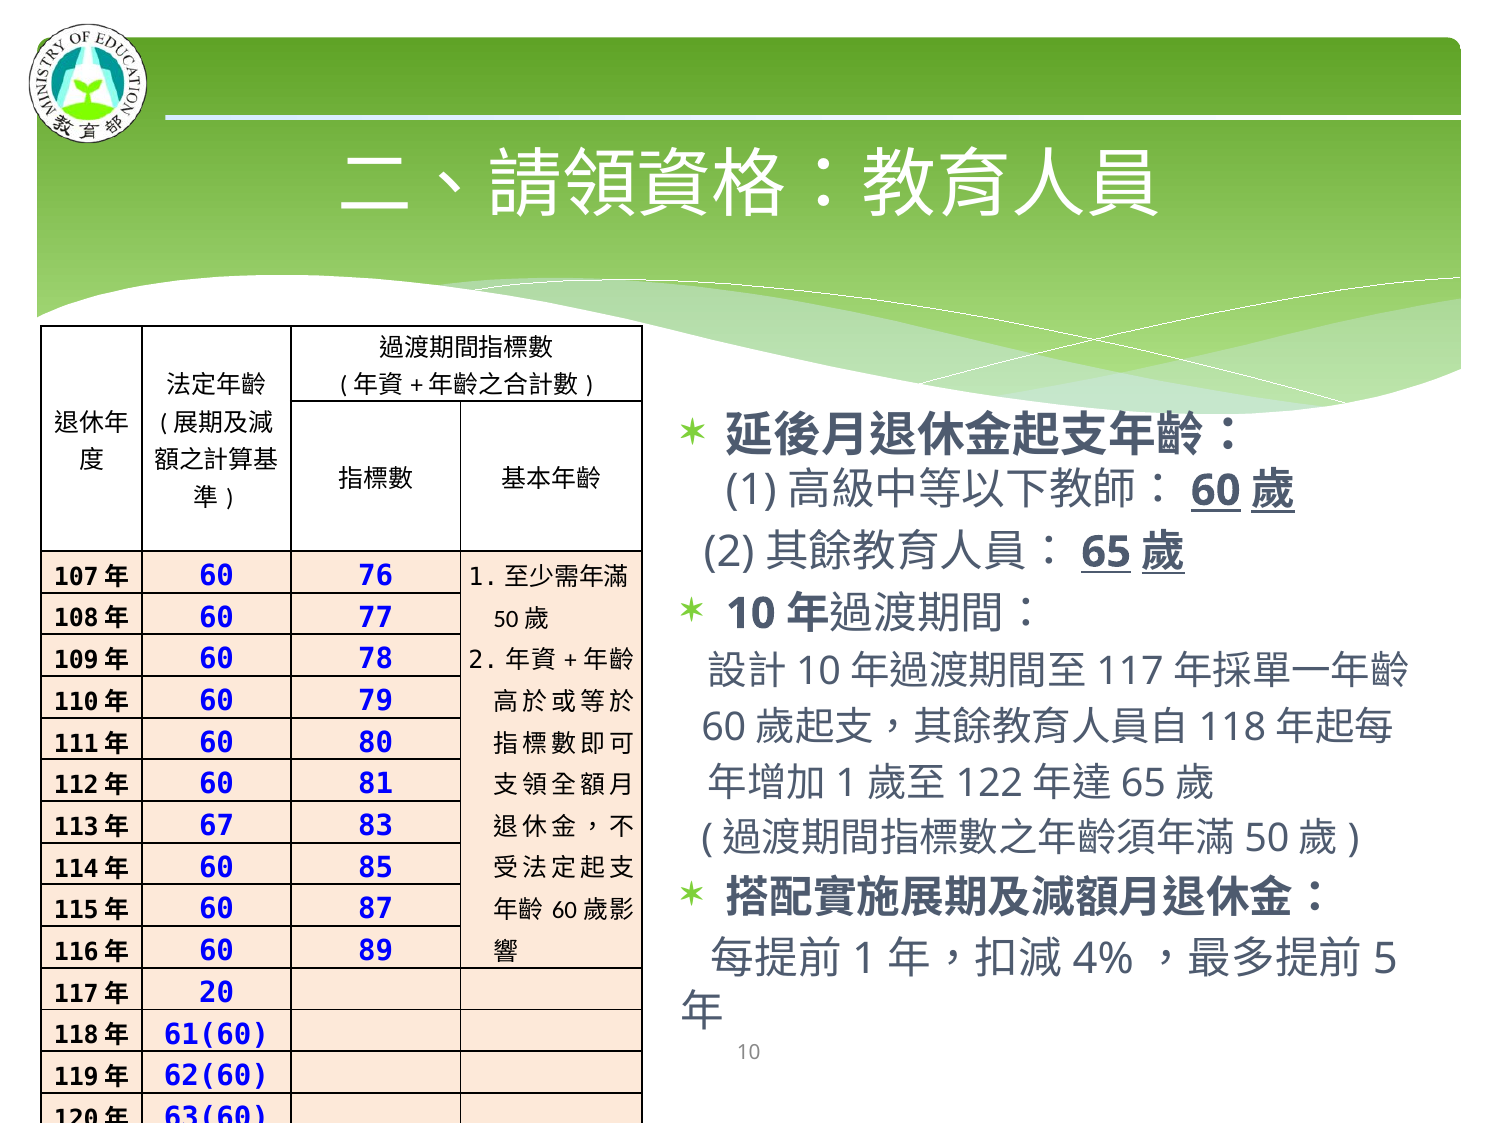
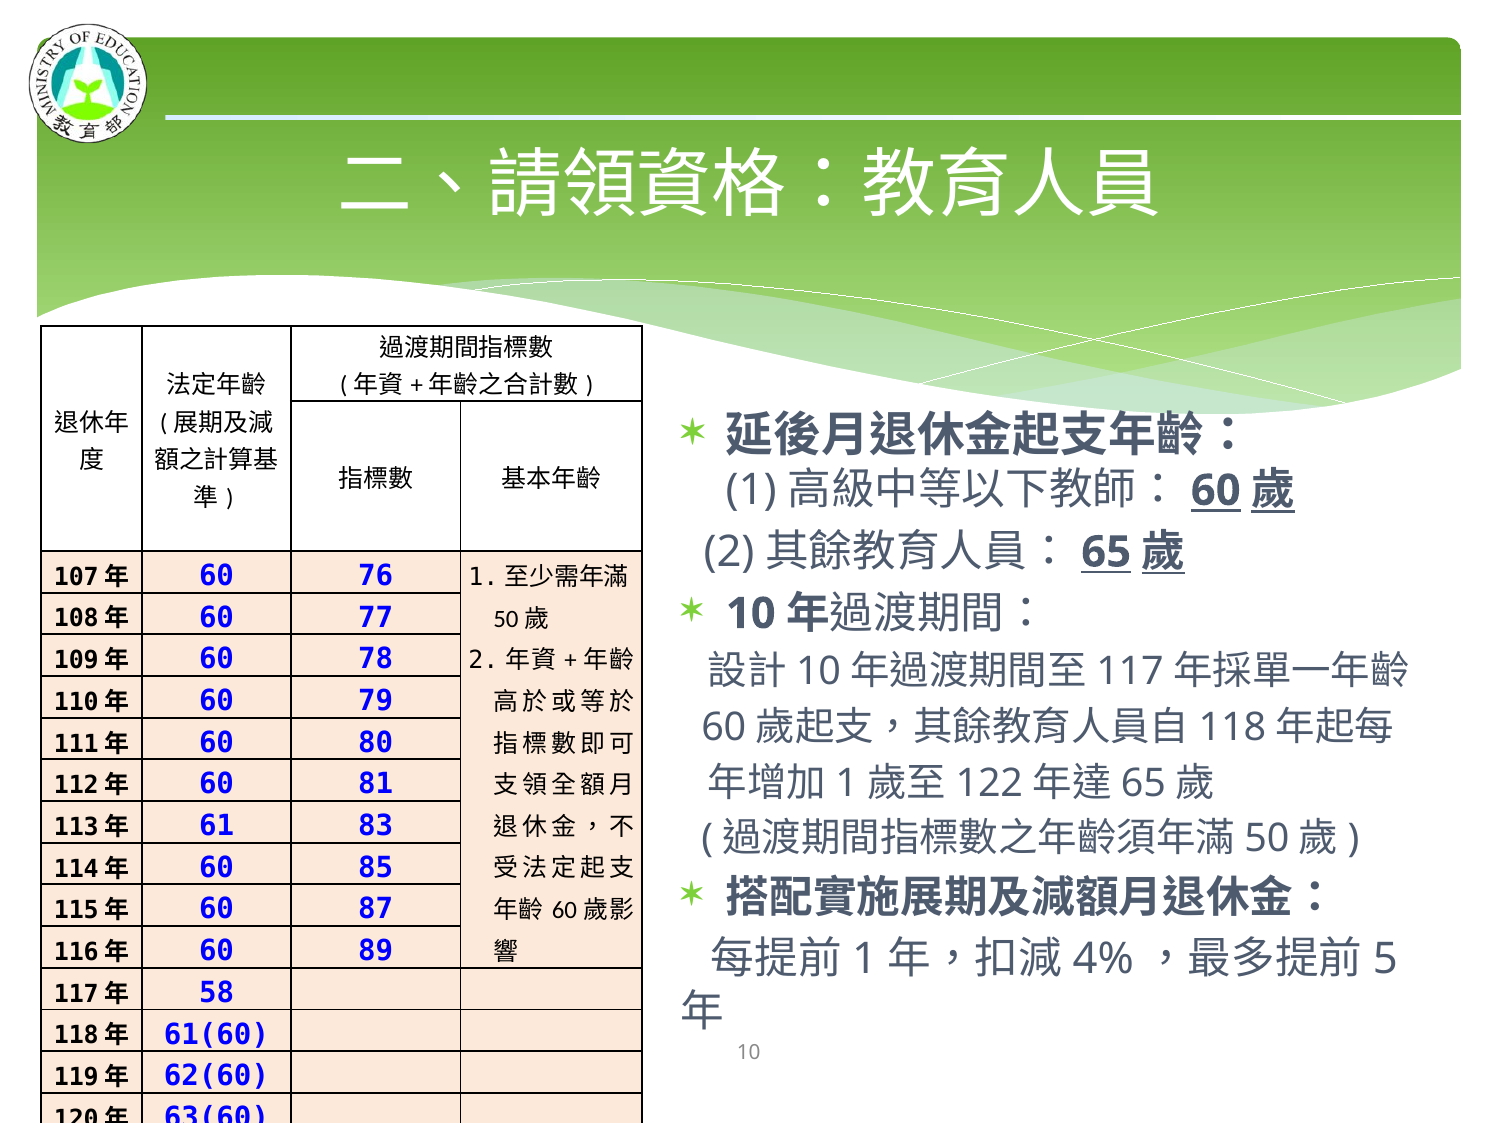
67: 67 -> 61 (217, 826)
20: 20 -> 58 (217, 992)
